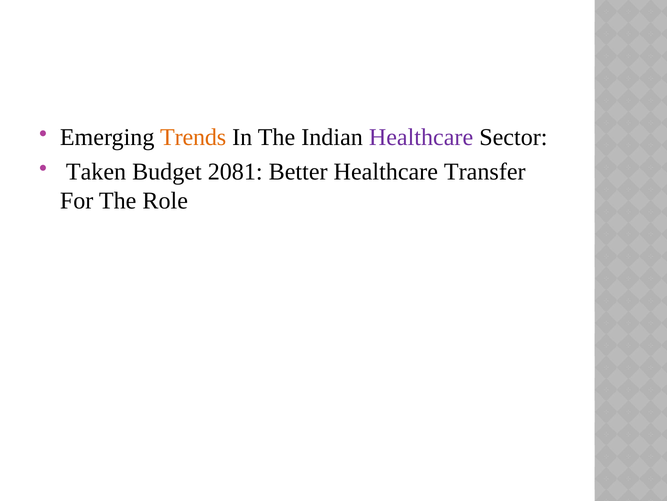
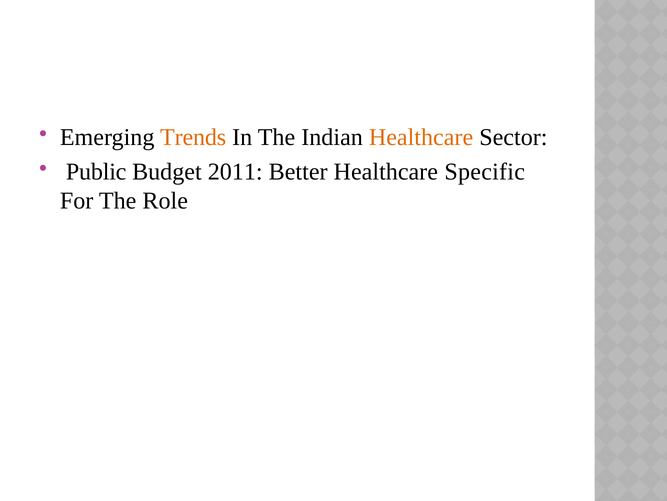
Healthcare colour: purple -> orange (421, 137)
Taken: Taken -> Public (96, 171)
2081: 2081 -> 2011 (235, 171)
Transfer: Transfer -> Specific (485, 171)
